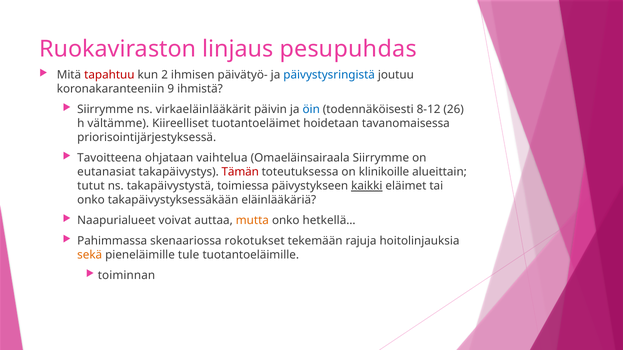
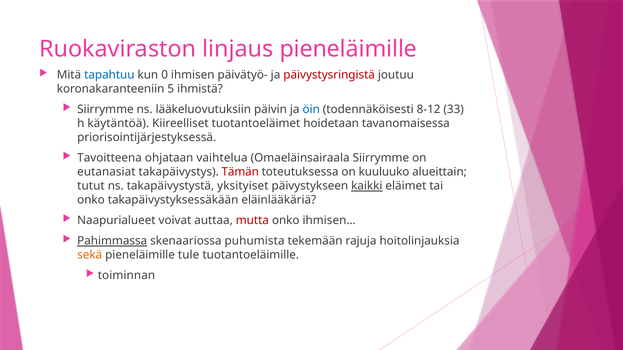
linjaus pesupuhdas: pesupuhdas -> pieneläimille (348, 49)
tapahtuu colour: red -> blue (109, 75)
2: 2 -> 0 (165, 75)
päivystysringistä colour: blue -> red (329, 75)
9: 9 -> 5 (171, 89)
virkaeläinlääkärit: virkaeläinlääkärit -> lääkeluovutuksiin (203, 110)
26: 26 -> 33 (454, 110)
vältämme: vältämme -> käytäntöä (118, 124)
klinikoille: klinikoille -> kuuluuko (384, 172)
toimiessa: toimiessa -> yksityiset (243, 186)
mutta colour: orange -> red (252, 221)
hetkellä…: hetkellä… -> ihmisen… (329, 221)
Pahimmassa underline: none -> present (112, 241)
rokotukset: rokotukset -> puhumista (255, 241)
